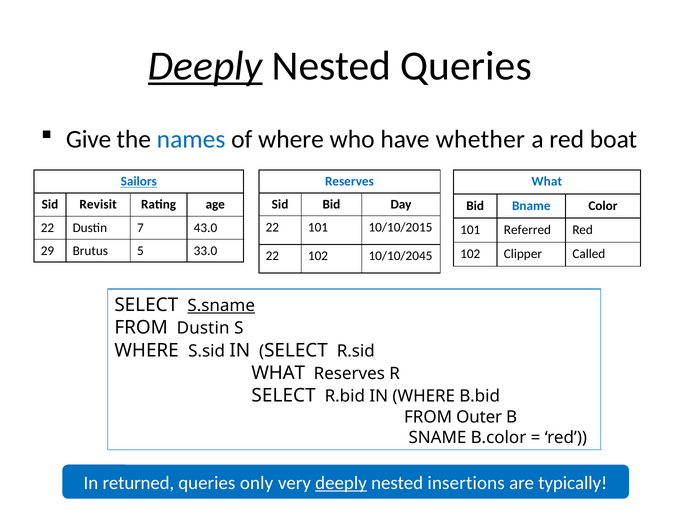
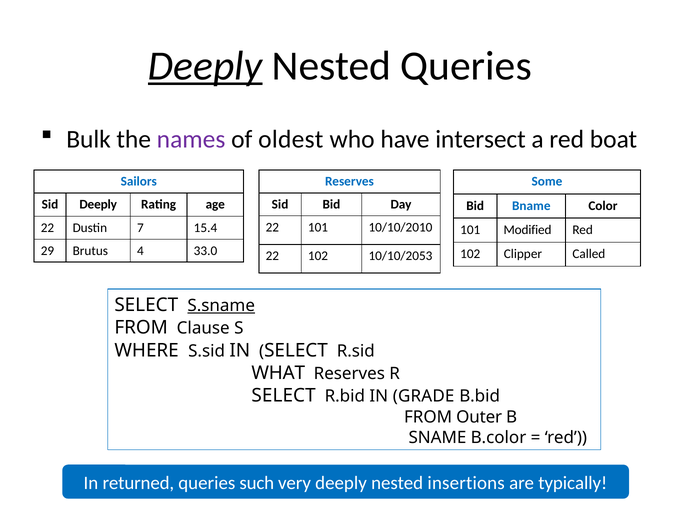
Give: Give -> Bulk (89, 139)
names colour: blue -> purple (191, 139)
of where: where -> oldest (291, 139)
whether: whether -> intersect (480, 139)
Sailors underline: present -> none (139, 182)
What: What -> Some (547, 182)
Sid Revisit: Revisit -> Deeply (98, 205)
10/10/2015: 10/10/2015 -> 10/10/2010 (400, 227)
43.0: 43.0 -> 15.4 (205, 228)
Referred: Referred -> Modified (528, 230)
5: 5 -> 4 (140, 251)
10/10/2045: 10/10/2045 -> 10/10/2053 (400, 256)
FROM Dustin: Dustin -> Clause (203, 328)
IN WHERE: WHERE -> GRADE (424, 396)
only: only -> such (257, 483)
deeply underline: present -> none (341, 483)
